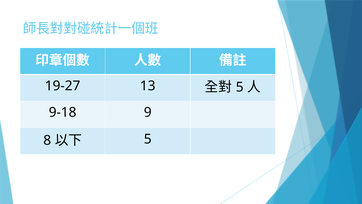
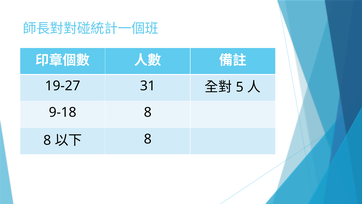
13: 13 -> 31 (148, 86)
9-18 9: 9 -> 8 (148, 112)
5: 5 -> 8 (148, 139)
